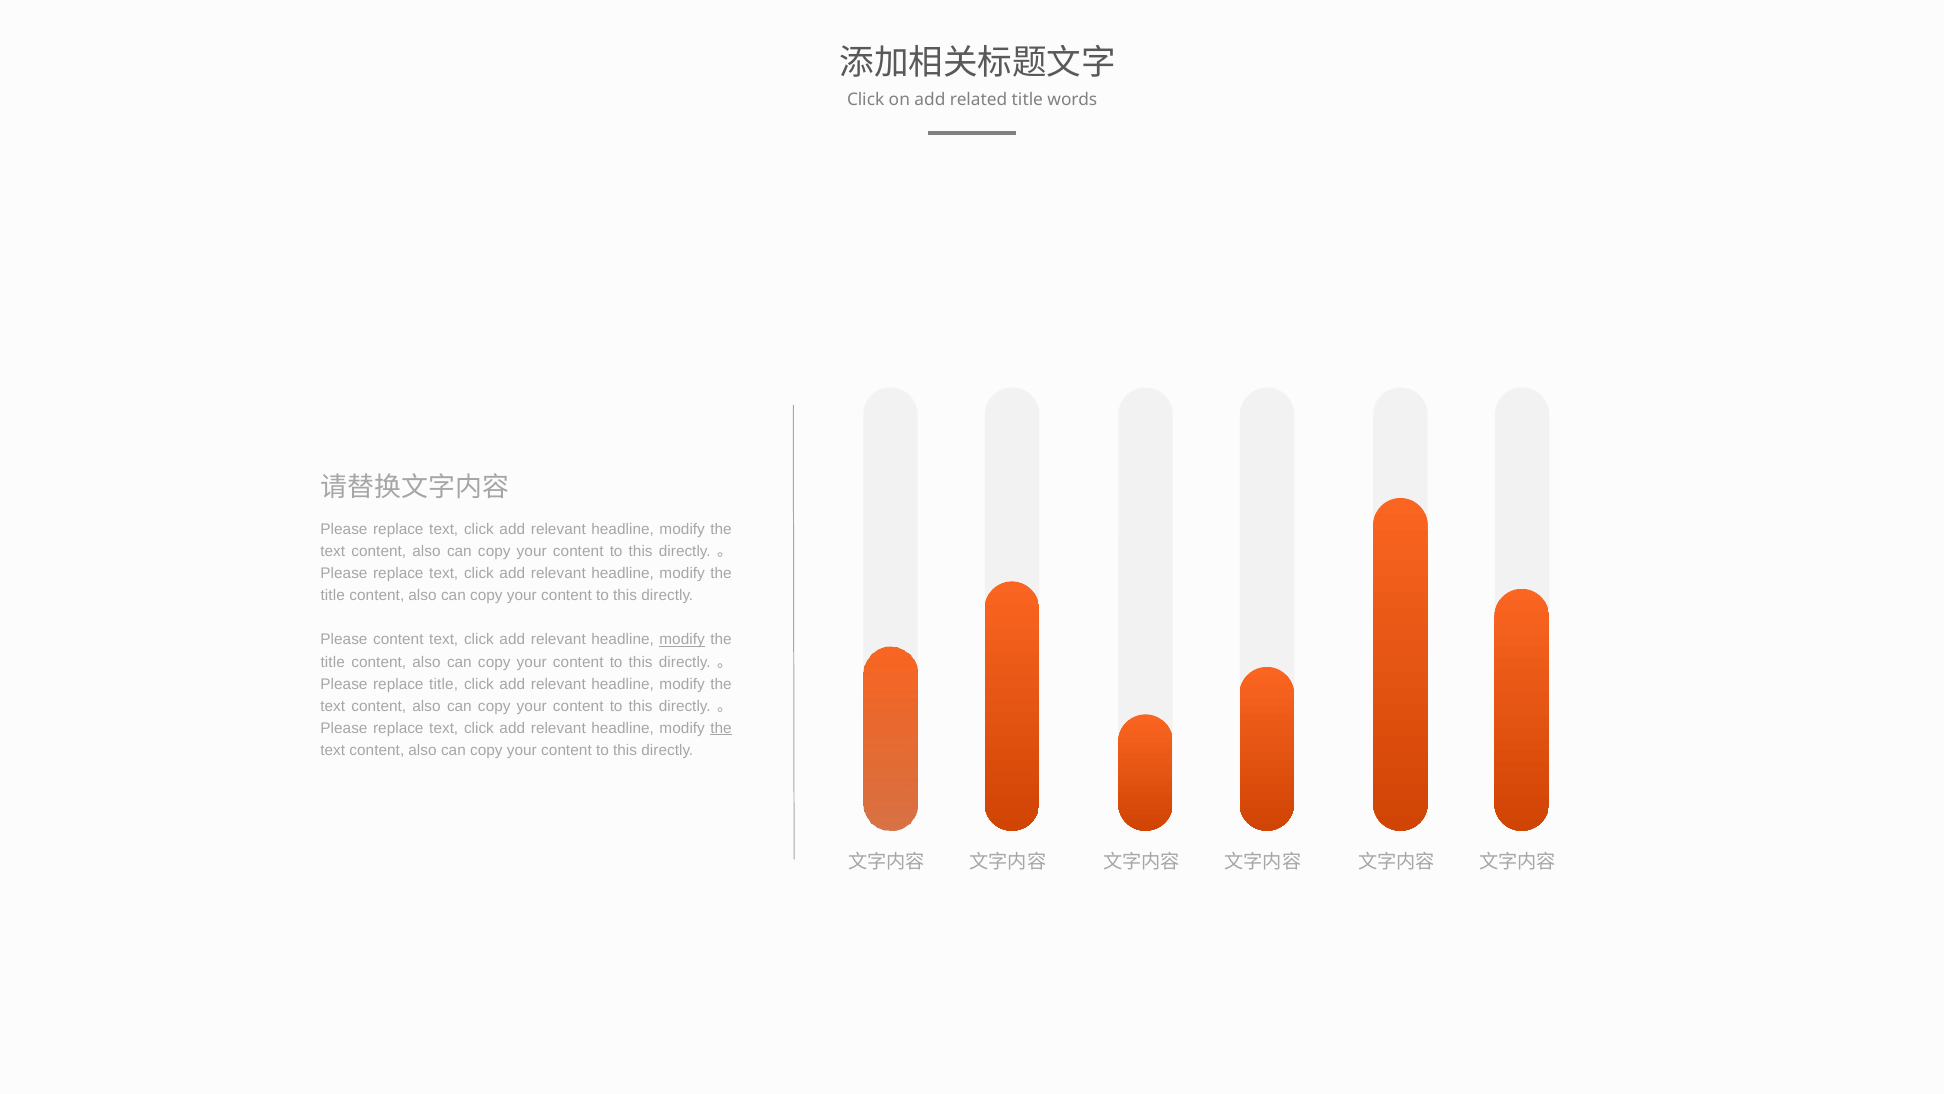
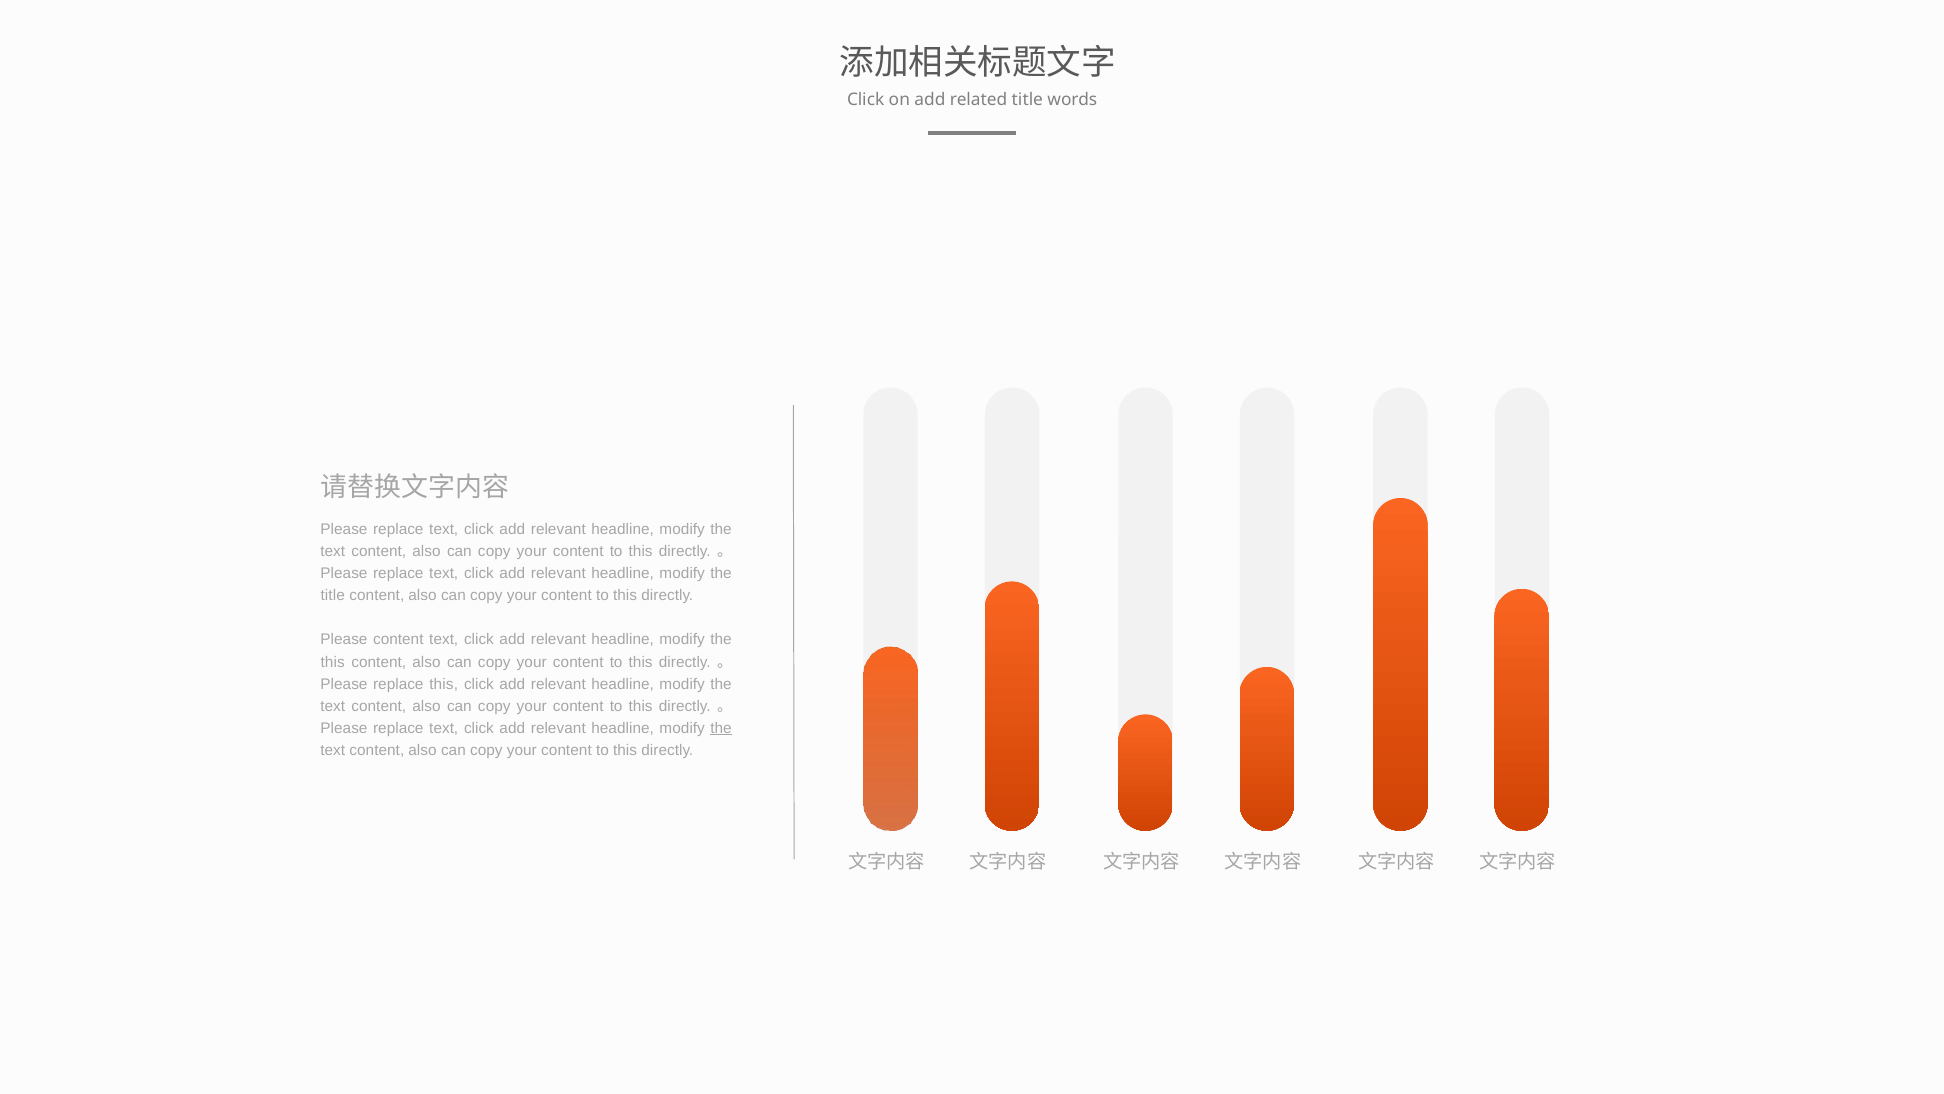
modify underline: present -> none (682, 640)
title: title -> this (333, 662)
replace title: title -> this (444, 684)
